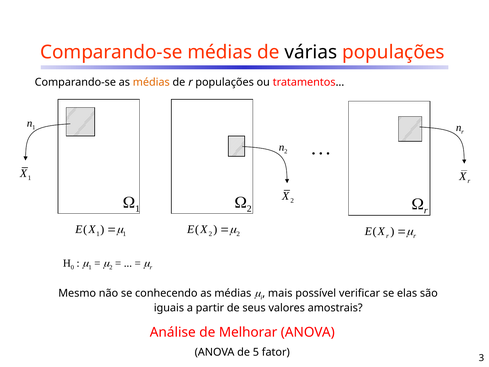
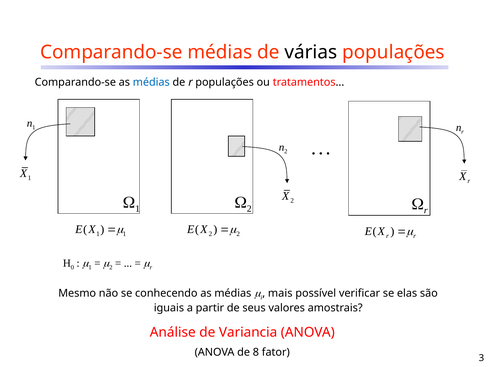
médias colour: orange -> blue (151, 82)
Melhorar: Melhorar -> Variancia (248, 332)
5: 5 -> 8 (256, 352)
